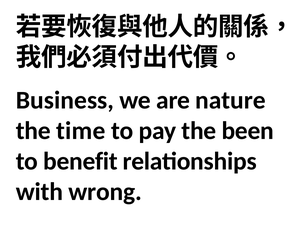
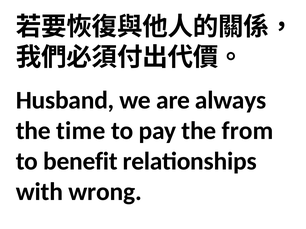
Business: Business -> Husband (65, 100)
nature: nature -> always (231, 100)
been: been -> from (248, 131)
